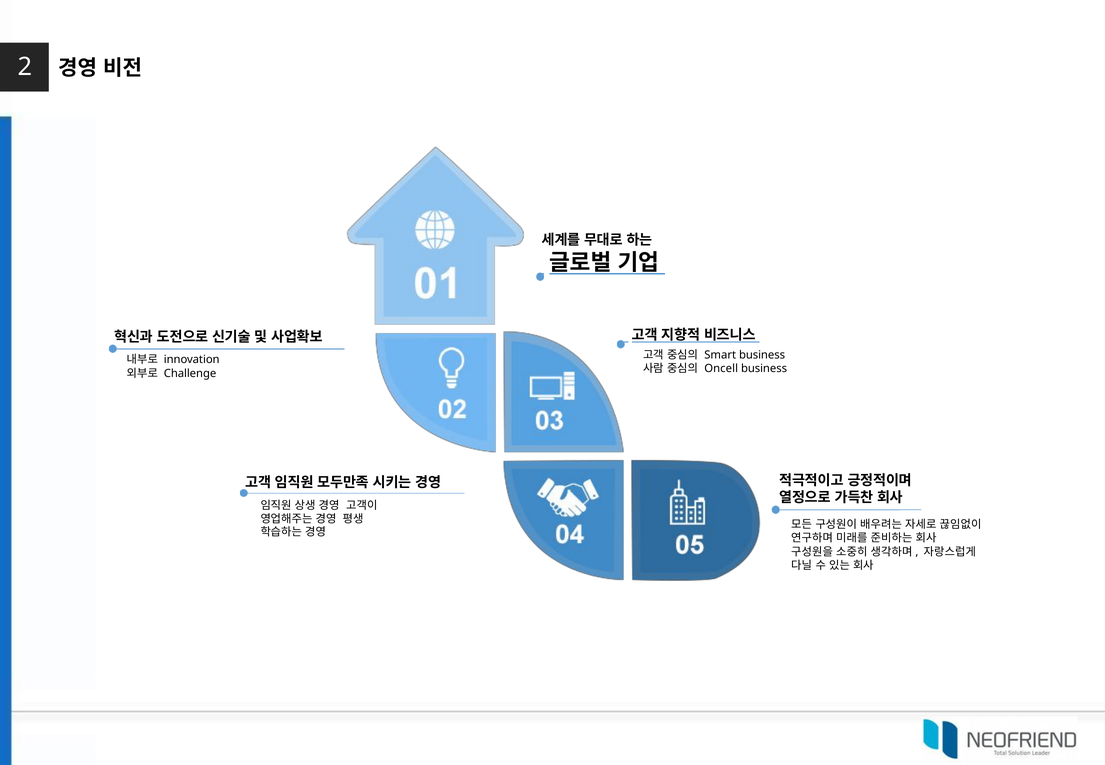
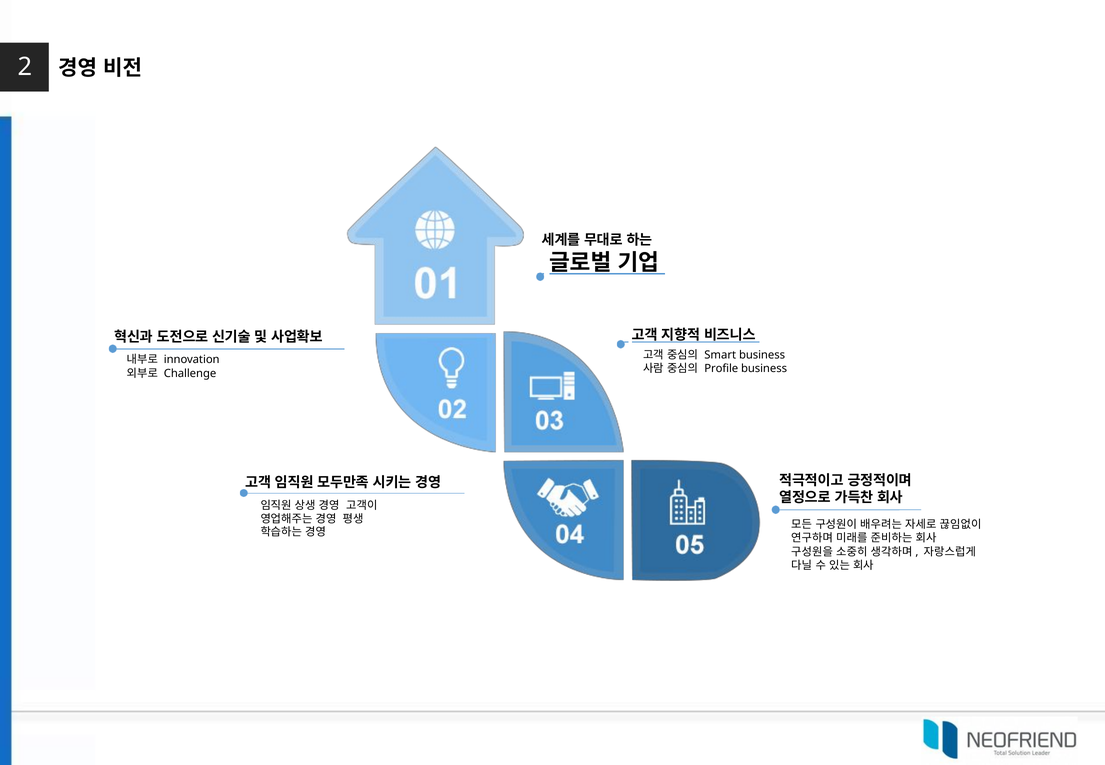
Oncell: Oncell -> Profile (721, 369)
